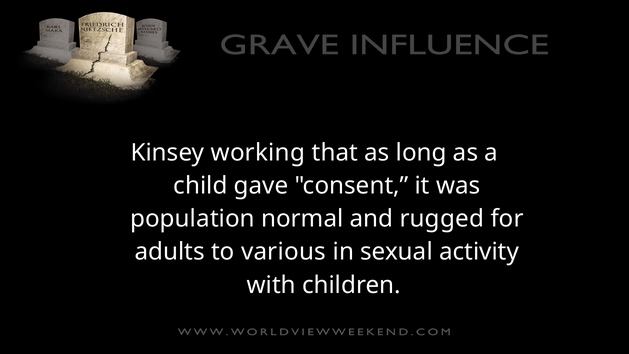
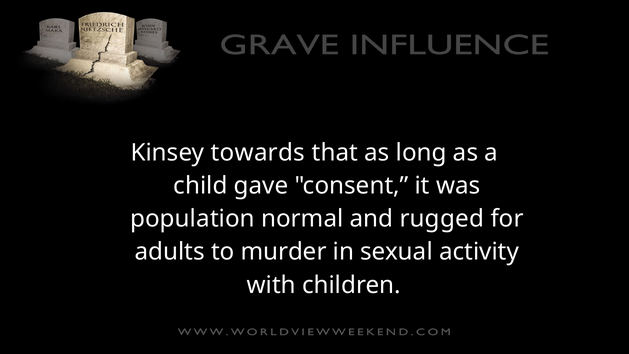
working: working -> towards (258, 153)
various: various -> murder (284, 252)
